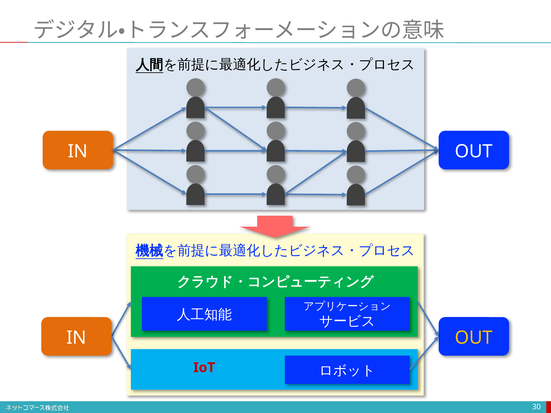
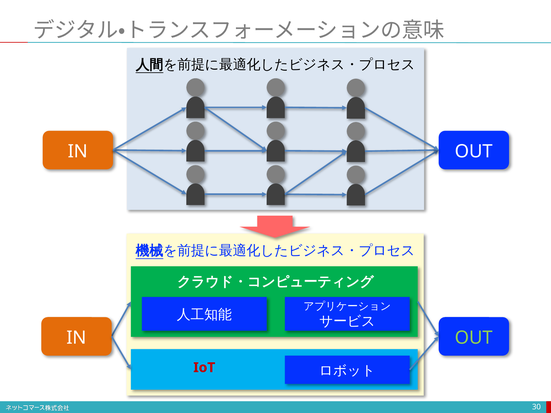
OUT colour: yellow -> light green (474, 338)
